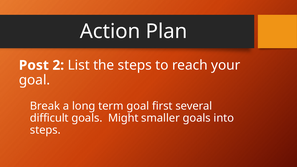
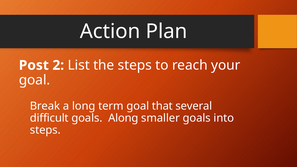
first: first -> that (162, 106)
Might: Might -> Along (123, 118)
